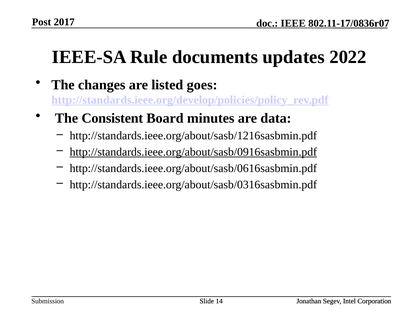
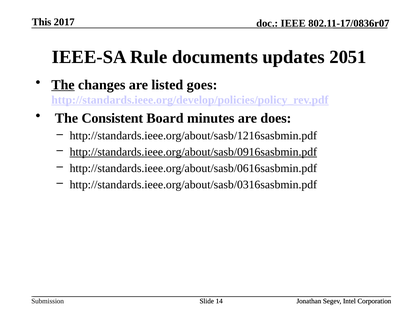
Post: Post -> This (42, 22)
2022: 2022 -> 2051 (348, 57)
The underline: none -> present (63, 85)
data: data -> does (276, 118)
